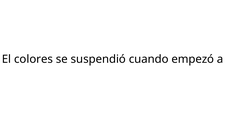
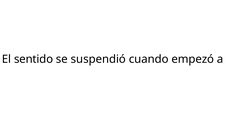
colores: colores -> sentido (34, 59)
